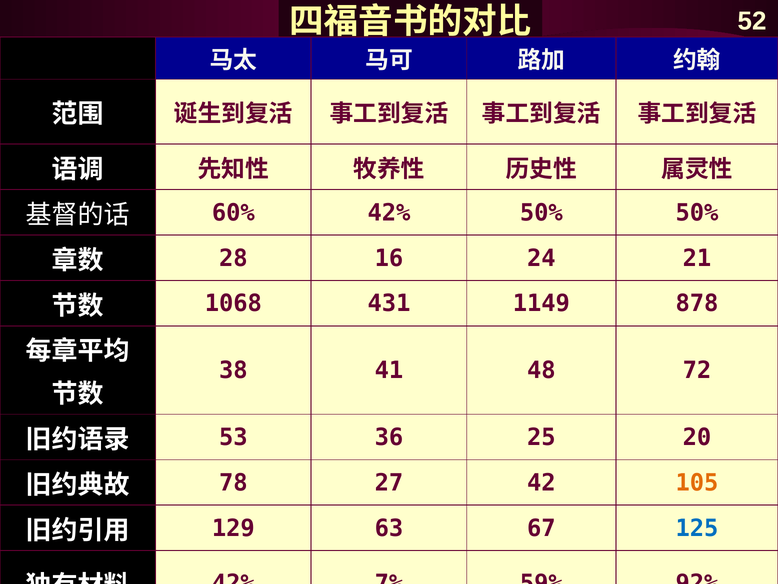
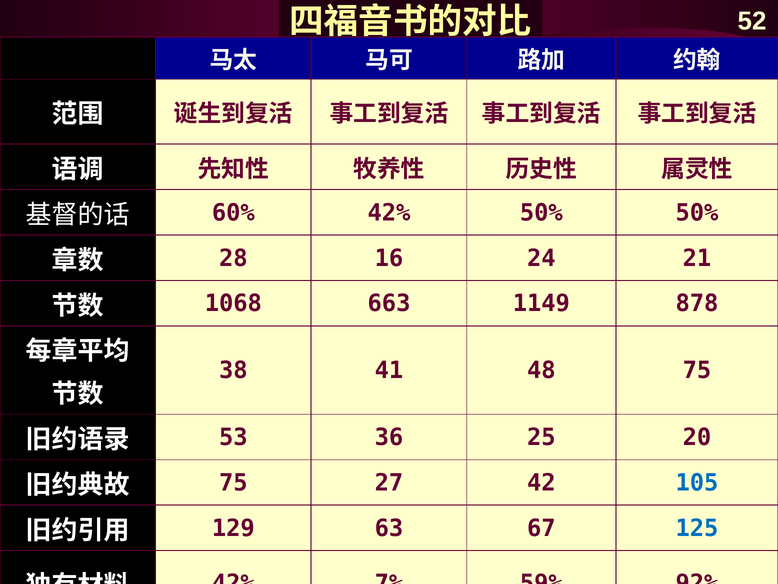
431: 431 -> 663 (389, 303)
48 72: 72 -> 75 (697, 370)
78: 78 -> 75 (233, 482)
105 colour: orange -> blue (697, 482)
